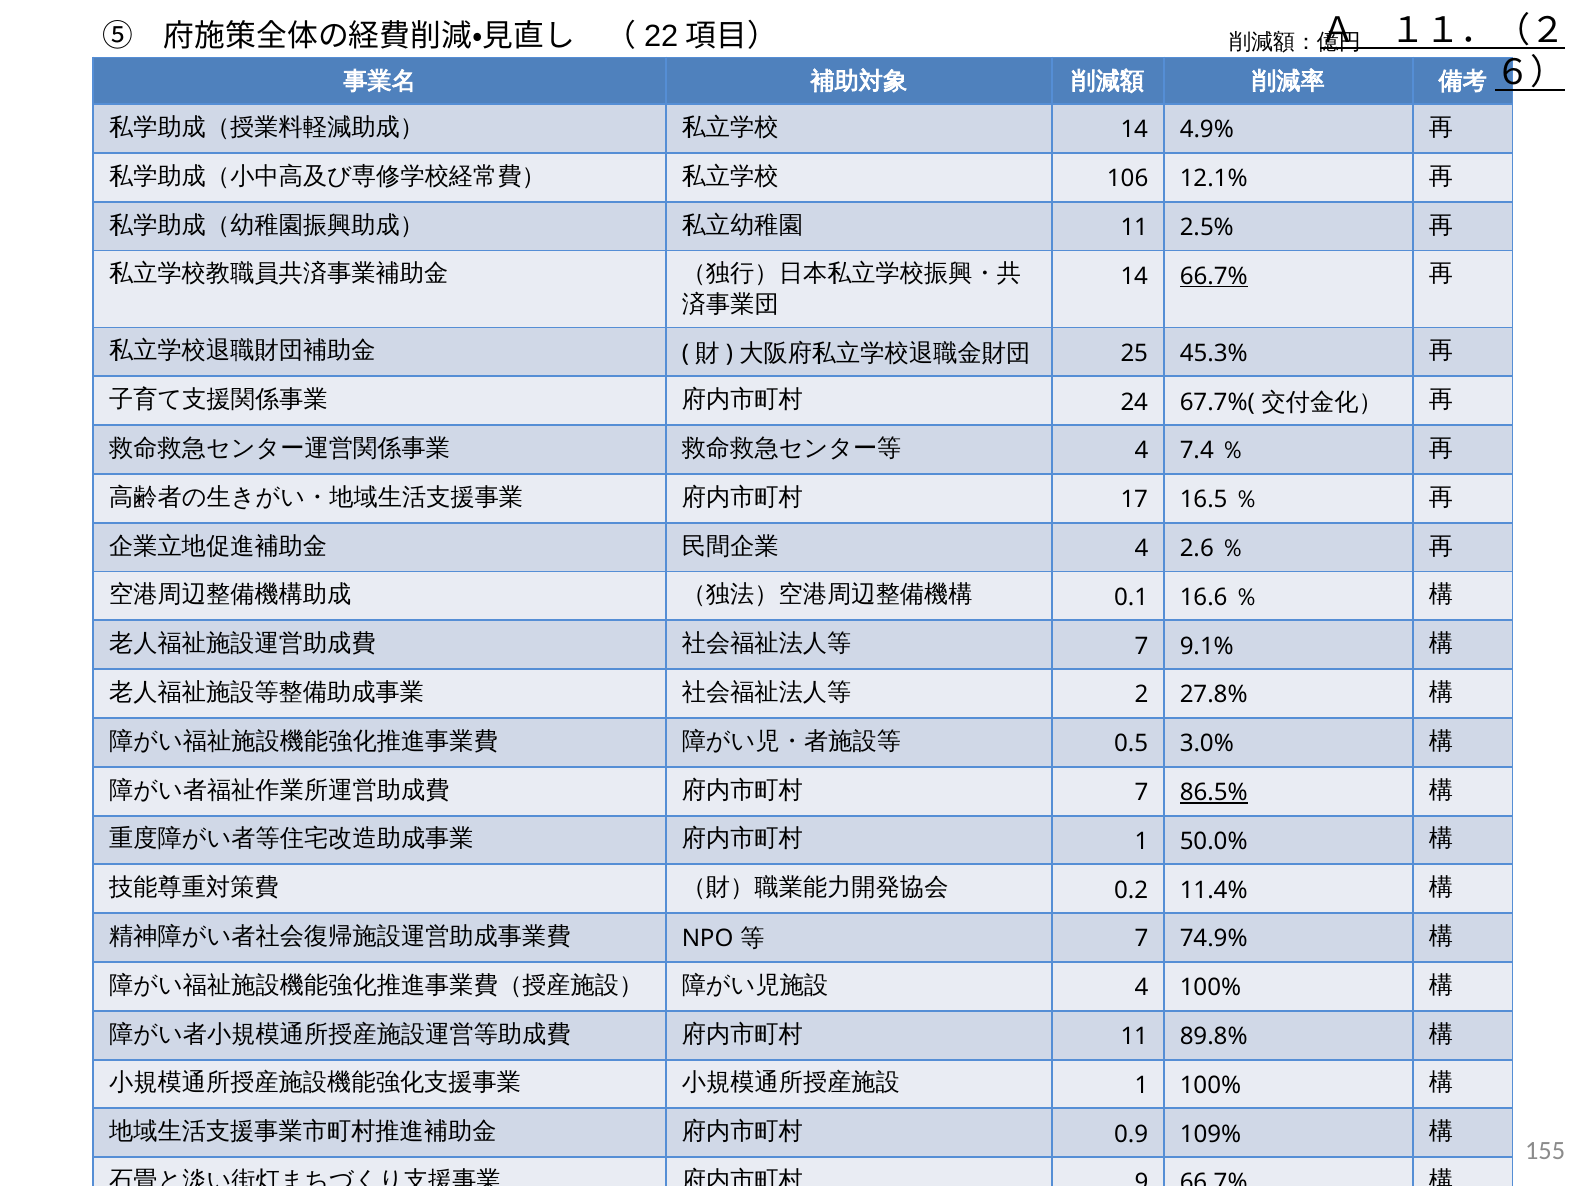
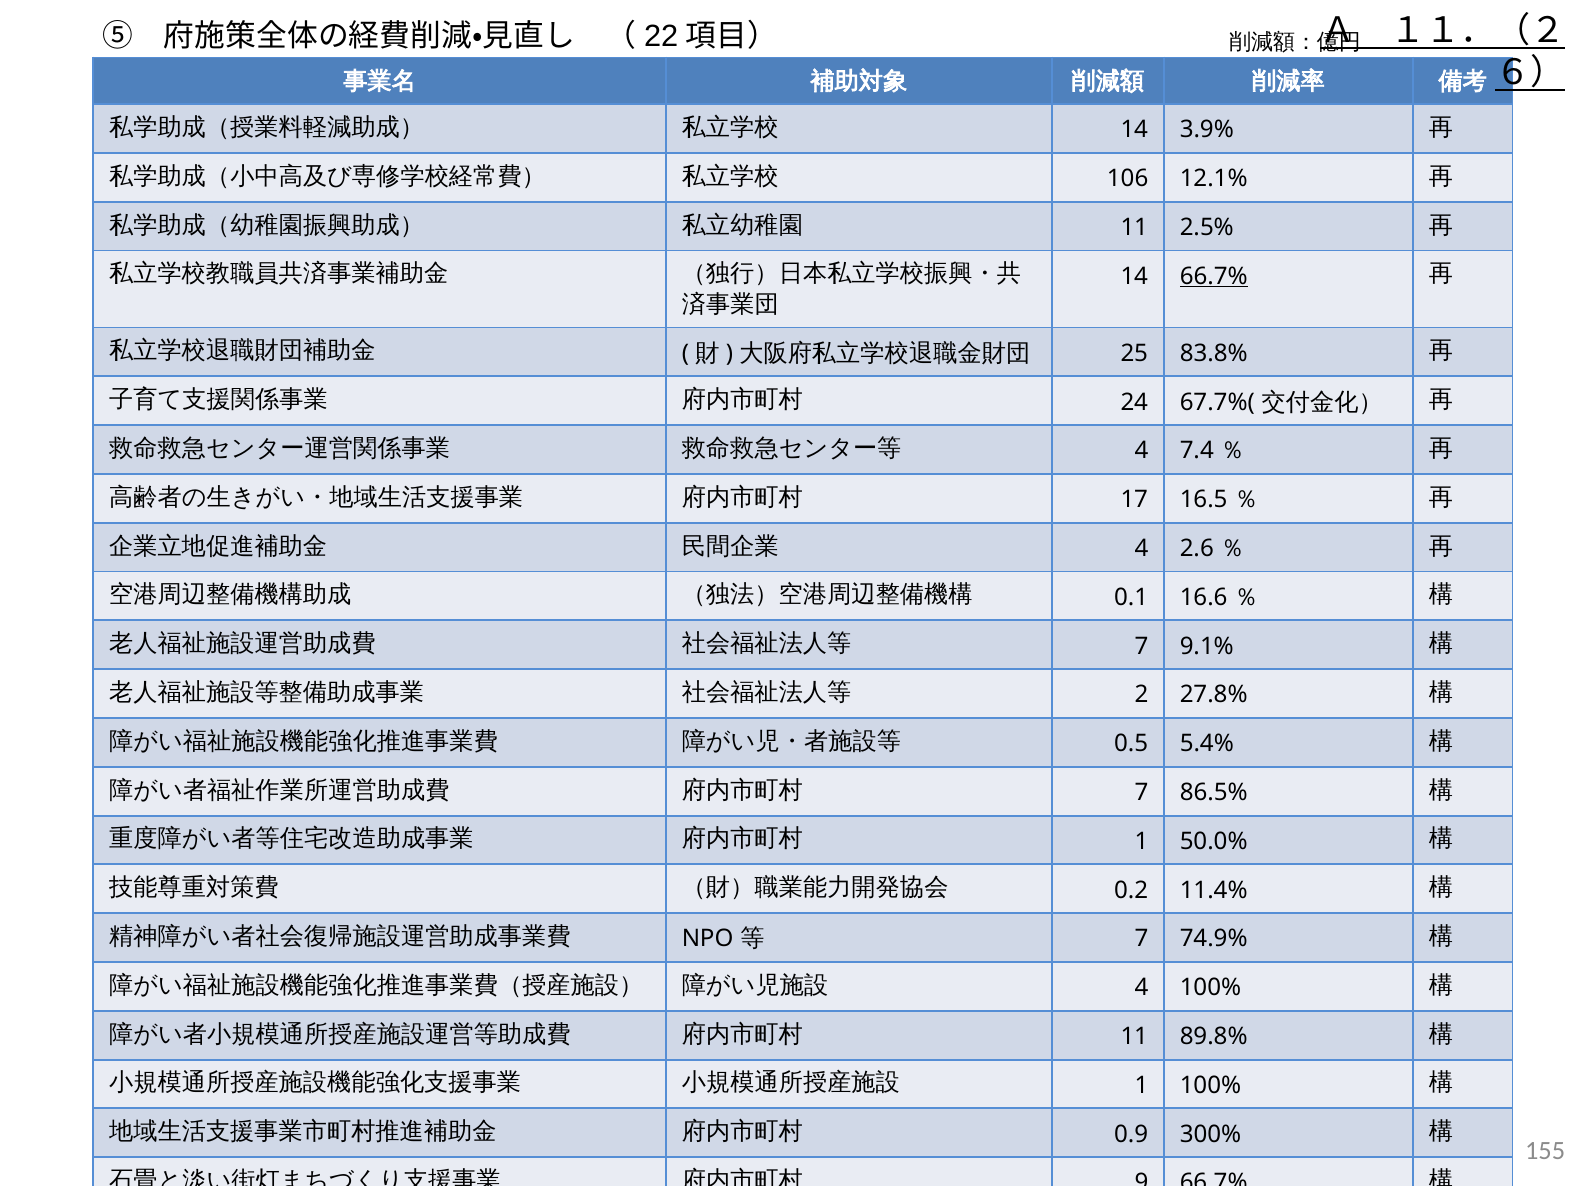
4.9%: 4.9% -> 3.9% (1207, 130)
45.3%: 45.3% -> 83.8% (1214, 353)
3.0%: 3.0% -> 5.4% (1207, 744)
86.5% underline: present -> none (1214, 792)
109%: 109% -> 300% (1211, 1134)
